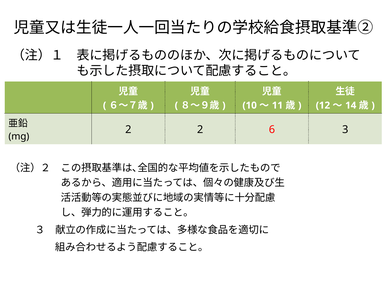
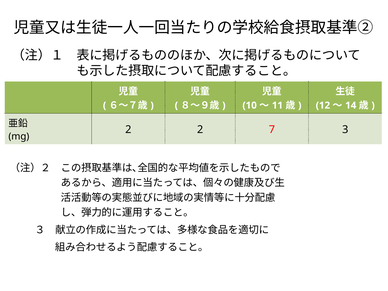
6: 6 -> 7 (272, 130)
